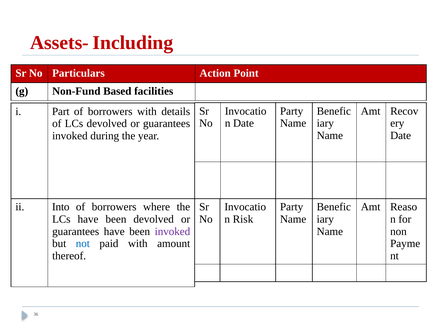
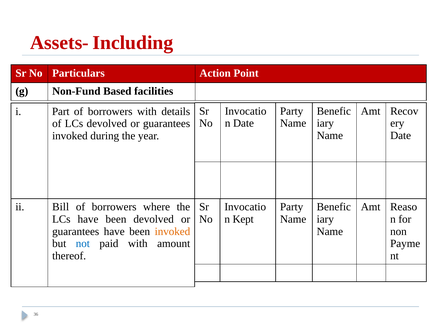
Into: Into -> Bill (61, 207)
Risk: Risk -> Kept (243, 219)
invoked colour: purple -> orange (172, 231)
